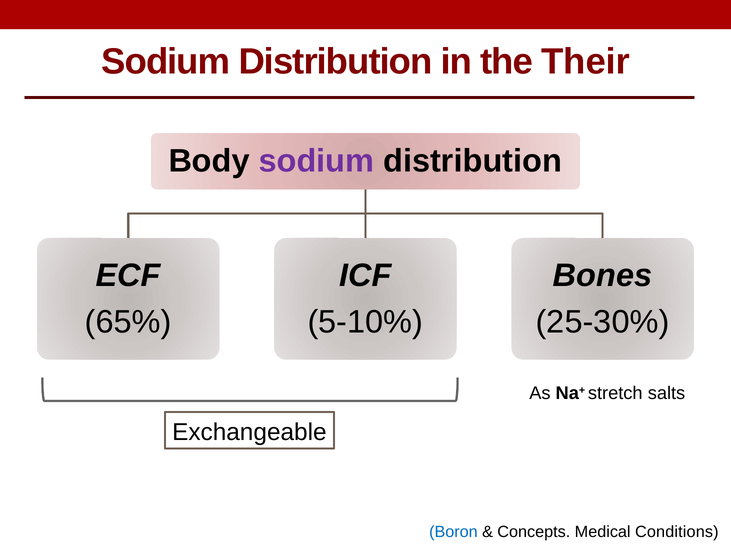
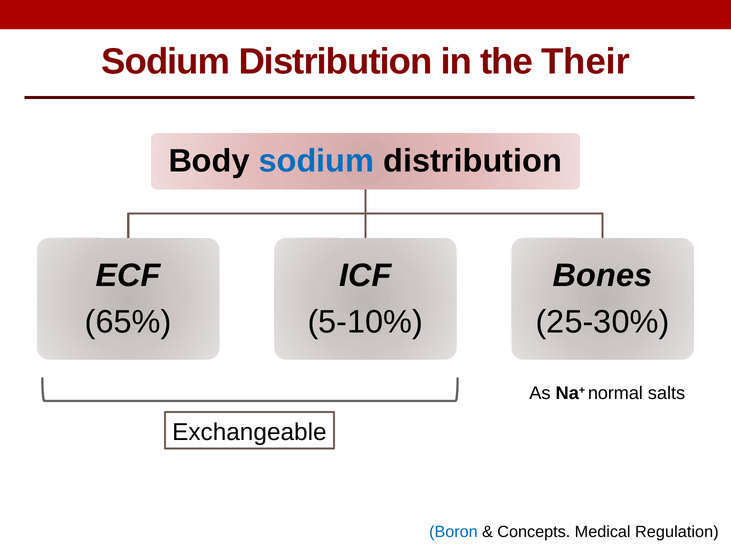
sodium colour: purple -> blue (316, 161)
stretch: stretch -> normal (615, 394)
Conditions: Conditions -> Regulation (677, 532)
